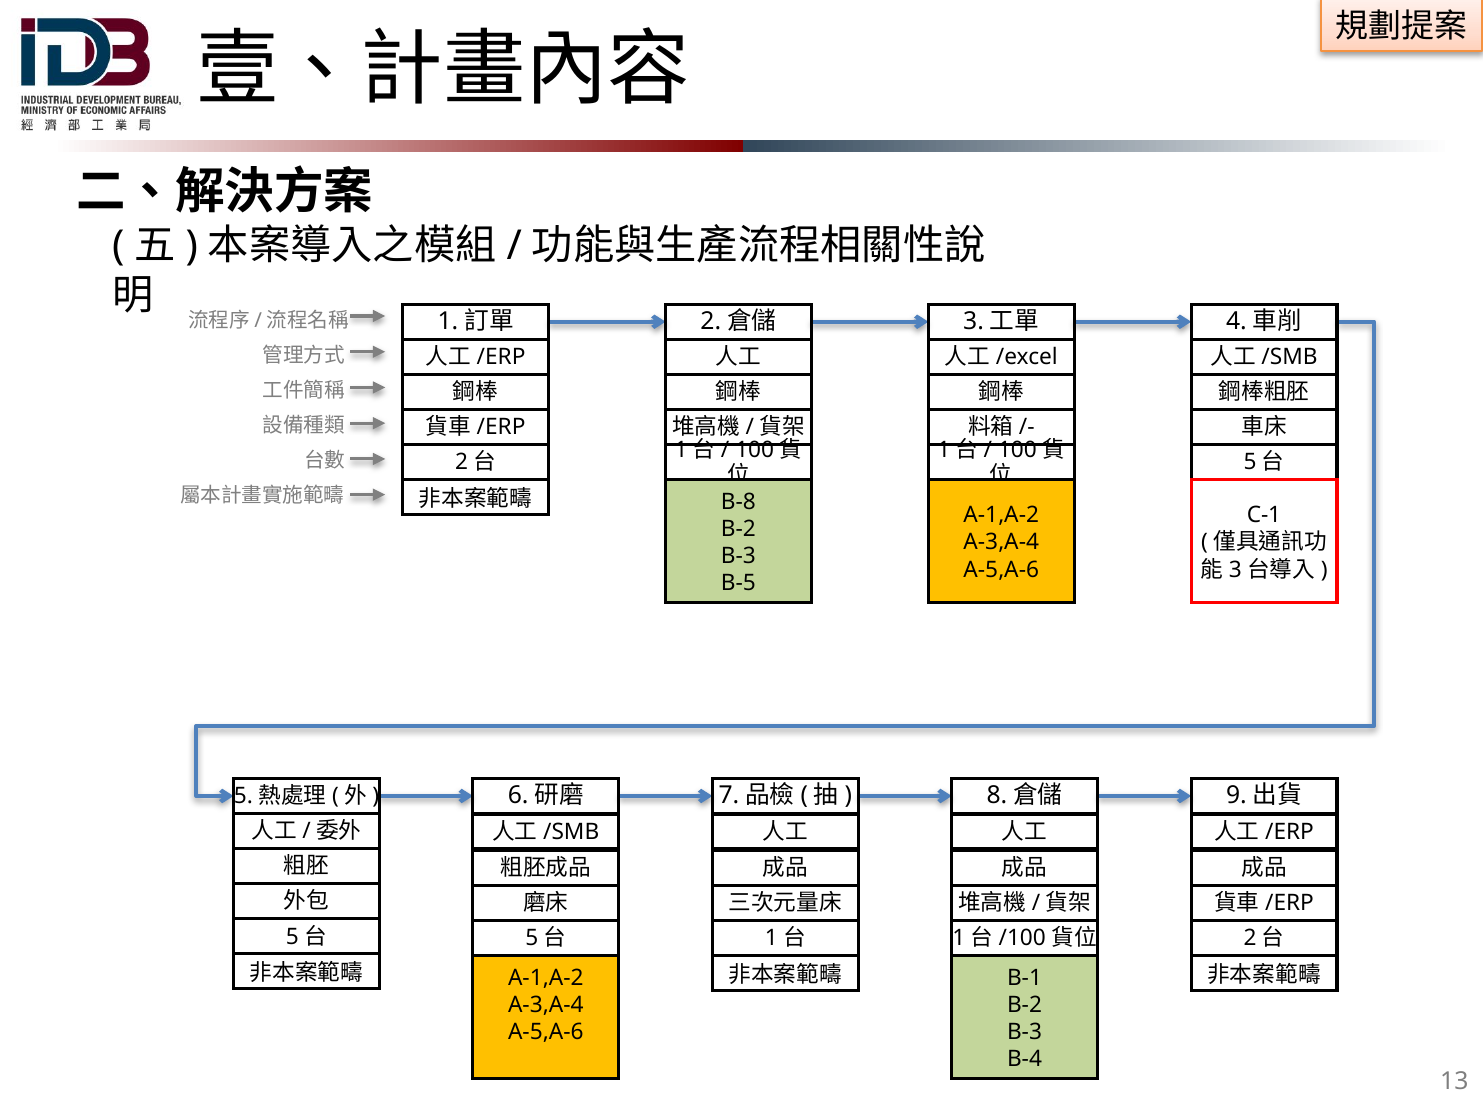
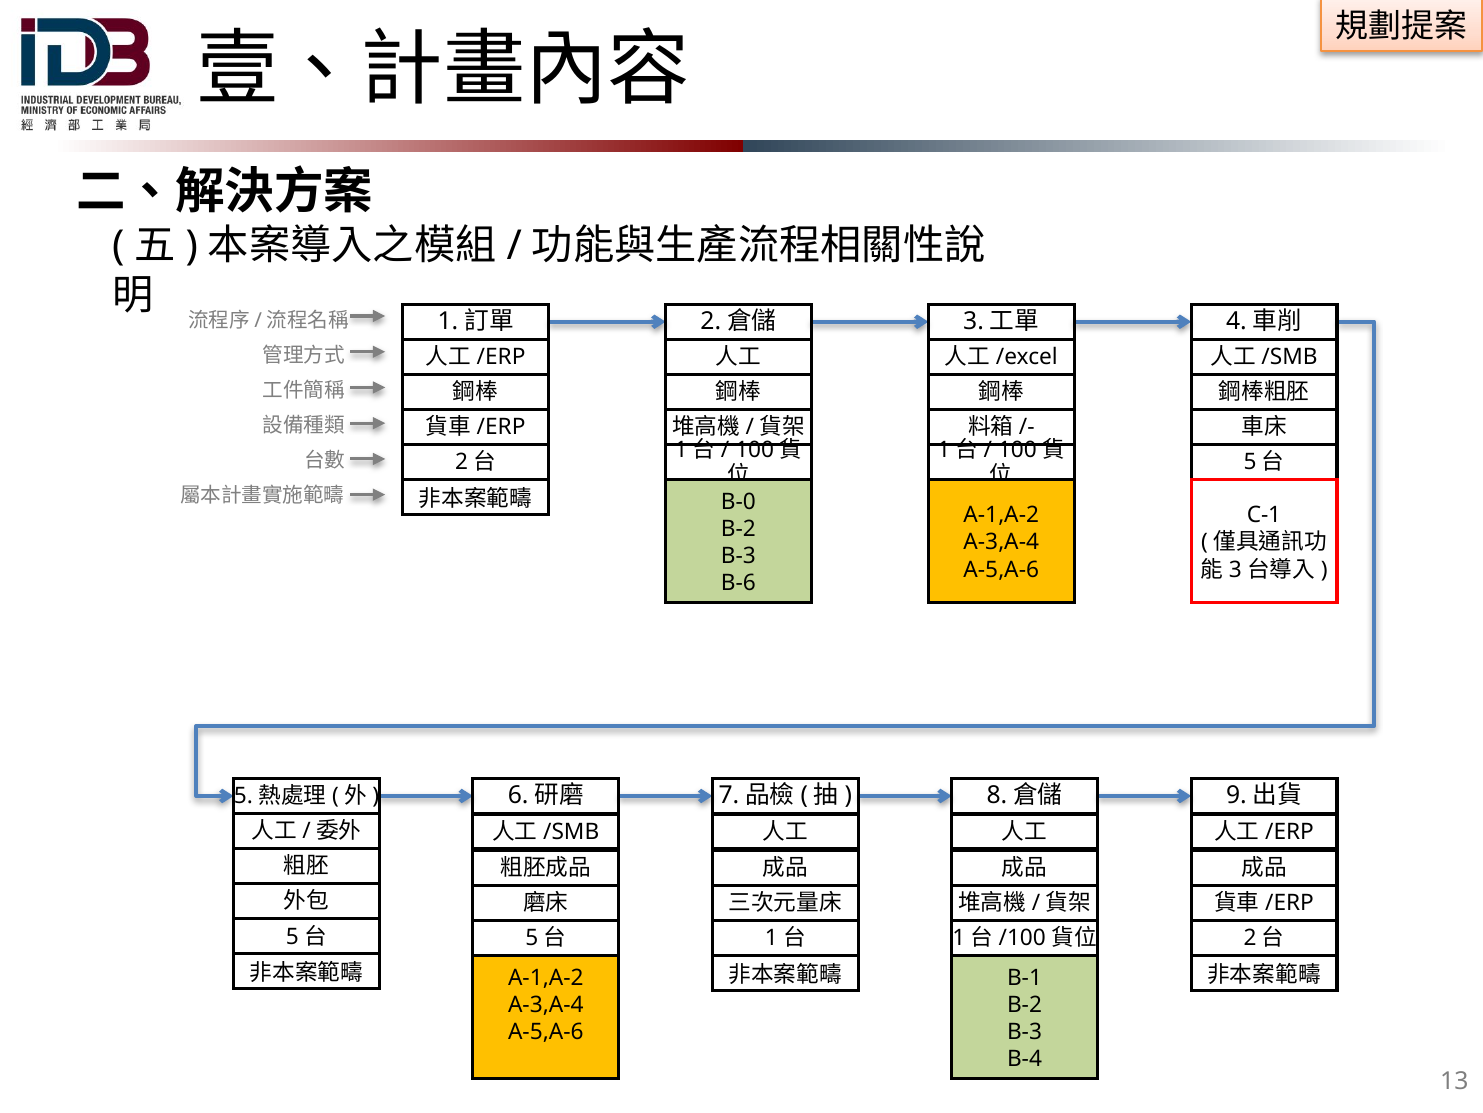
B-8: B-8 -> B-0 (738, 501)
B-5: B-5 -> B-6 (738, 583)
